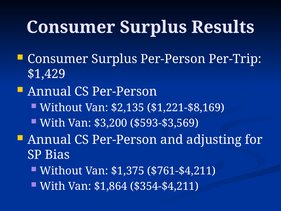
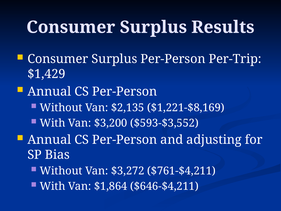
$593-$3,569: $593-$3,569 -> $593-$3,552 (164, 123)
$1,375: $1,375 -> $3,272 (128, 171)
$354-$4,211: $354-$4,211 -> $646-$4,211 (164, 186)
